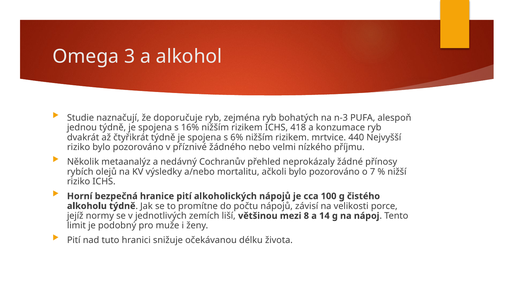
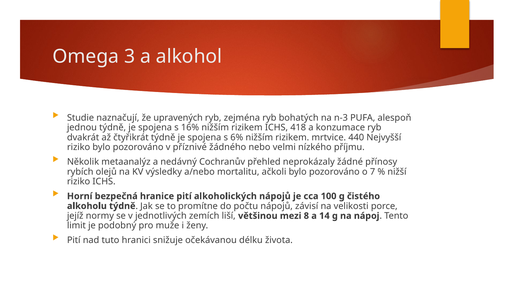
doporučuje: doporučuje -> upravených (178, 118)
